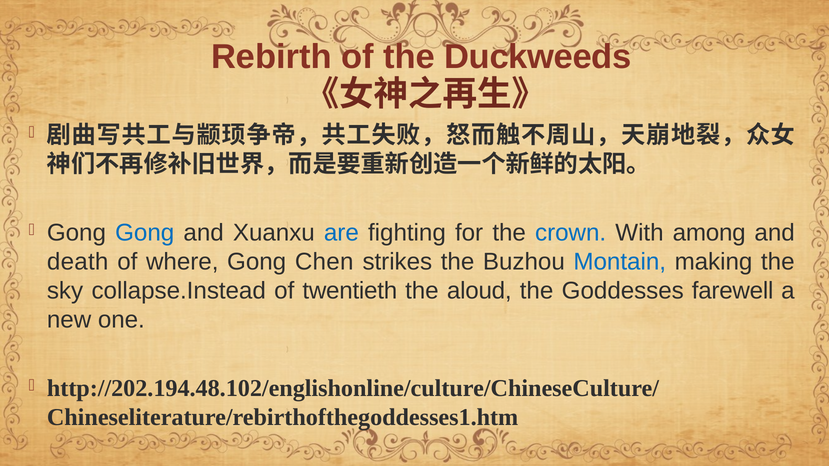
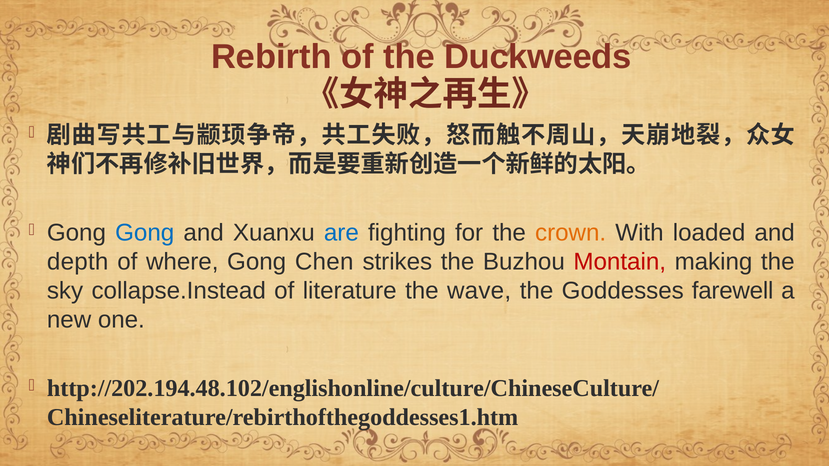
crown colour: blue -> orange (571, 233)
among: among -> loaded (709, 233)
death: death -> depth (78, 262)
Montain colour: blue -> red (620, 262)
twentieth: twentieth -> literature (350, 291)
aloud: aloud -> wave (479, 291)
